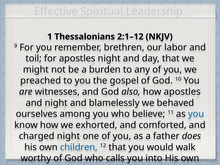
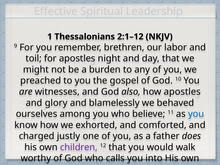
night: night -> glory (56, 103)
charged night: night -> justly (69, 136)
children colour: blue -> purple (79, 147)
